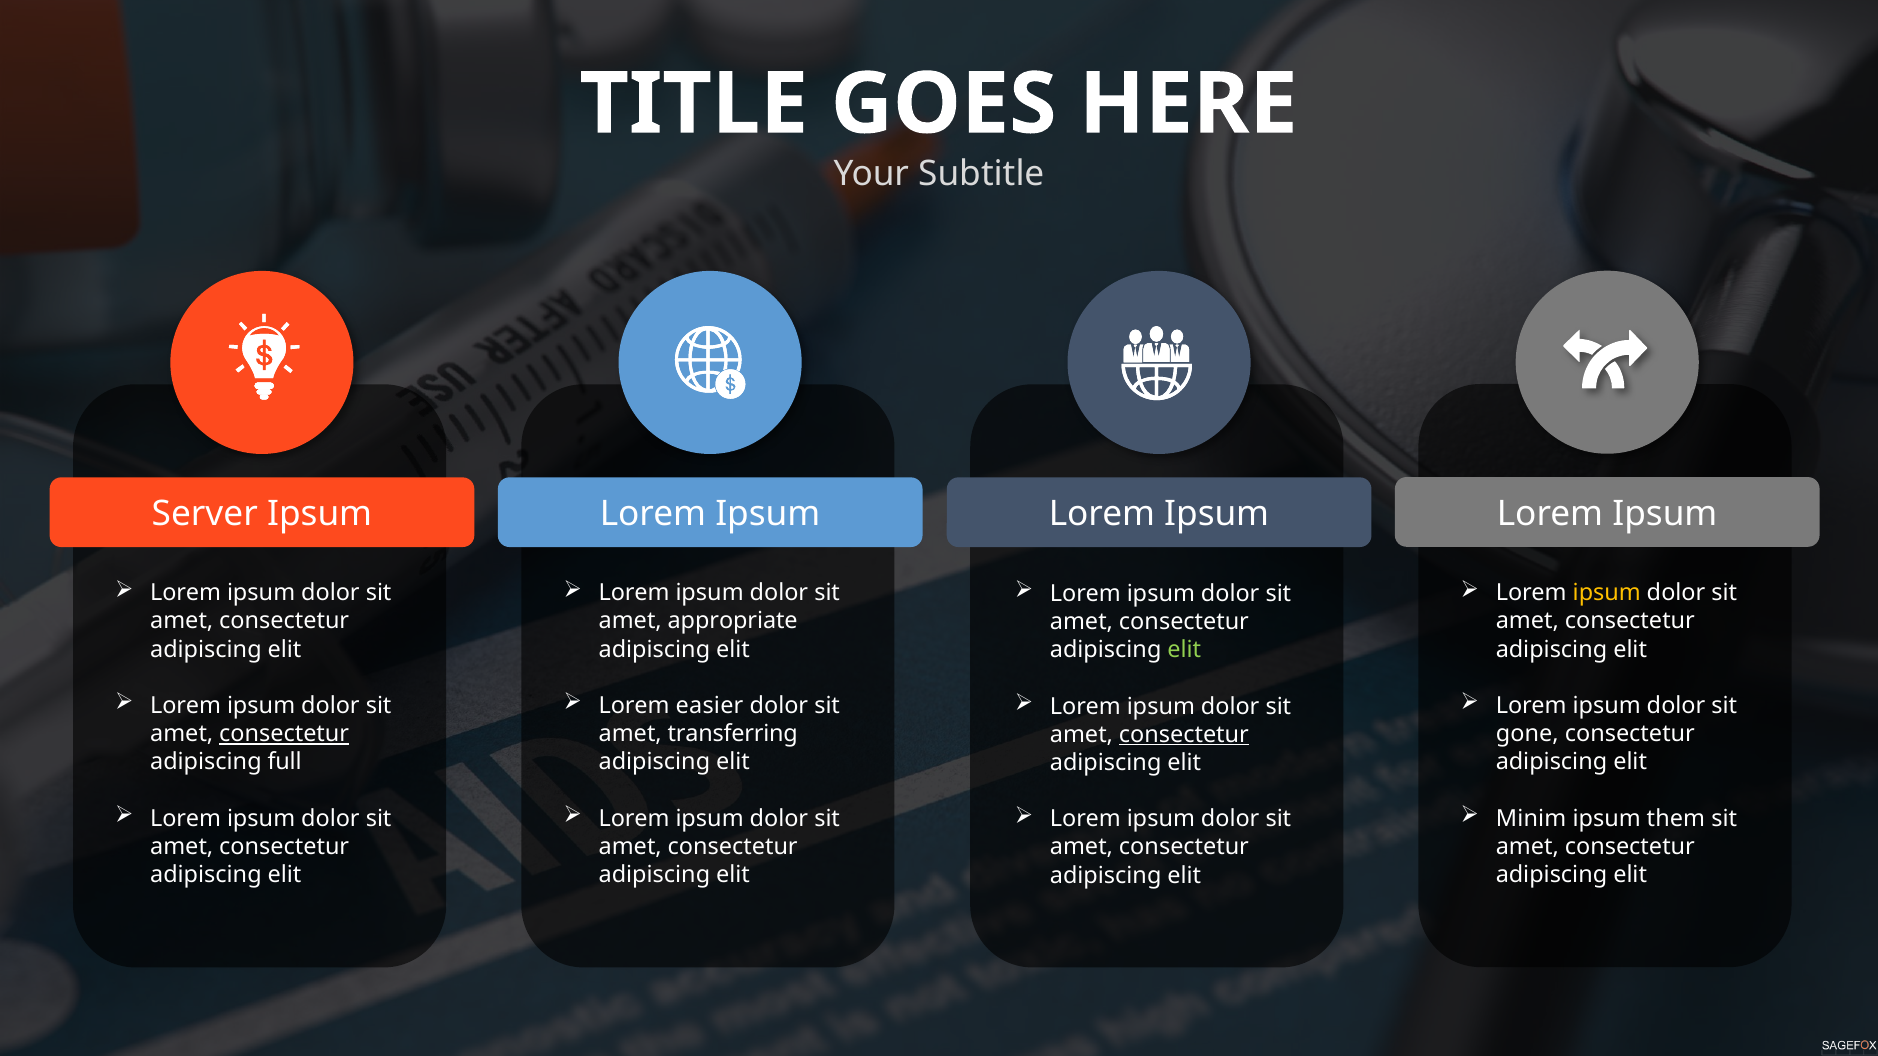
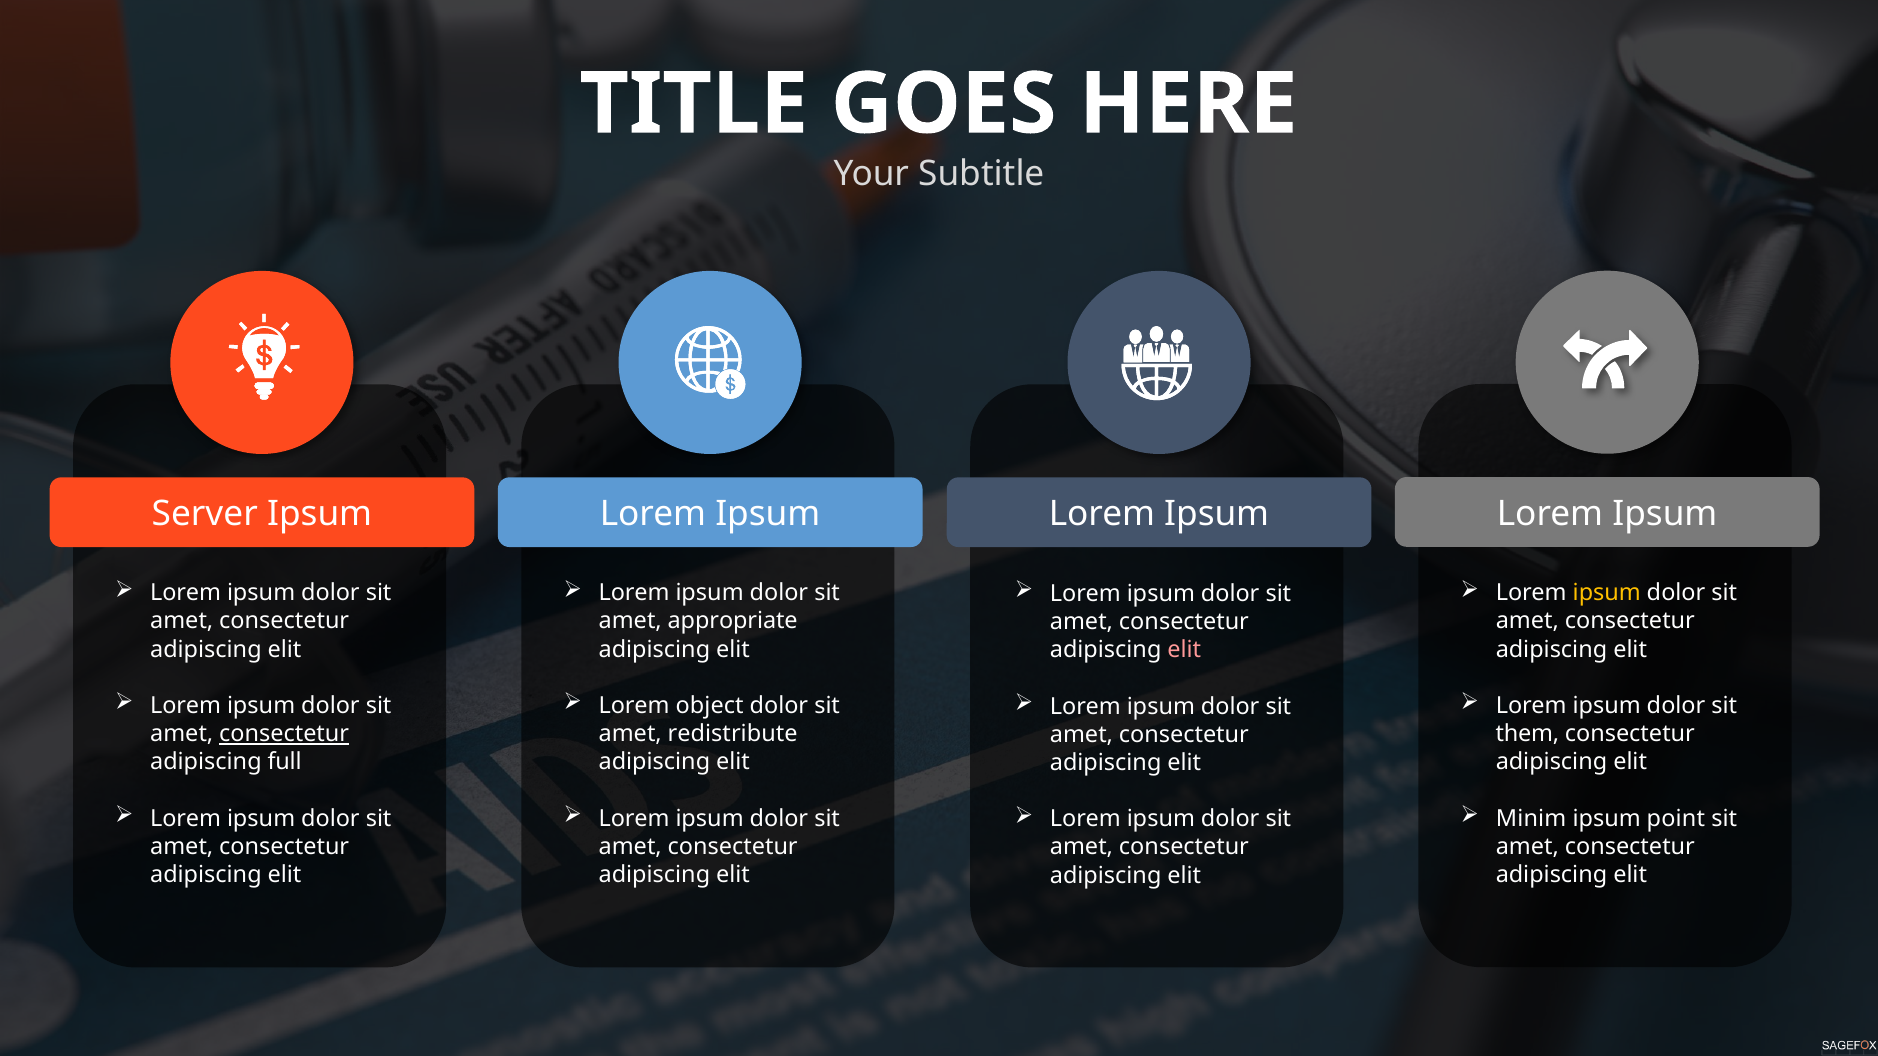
elit colour: light green -> pink (1184, 650)
easier: easier -> object (710, 706)
transferring: transferring -> redistribute (733, 734)
gone: gone -> them (1527, 734)
consectetur underline: present -> none (1184, 735)
them: them -> point (1676, 819)
